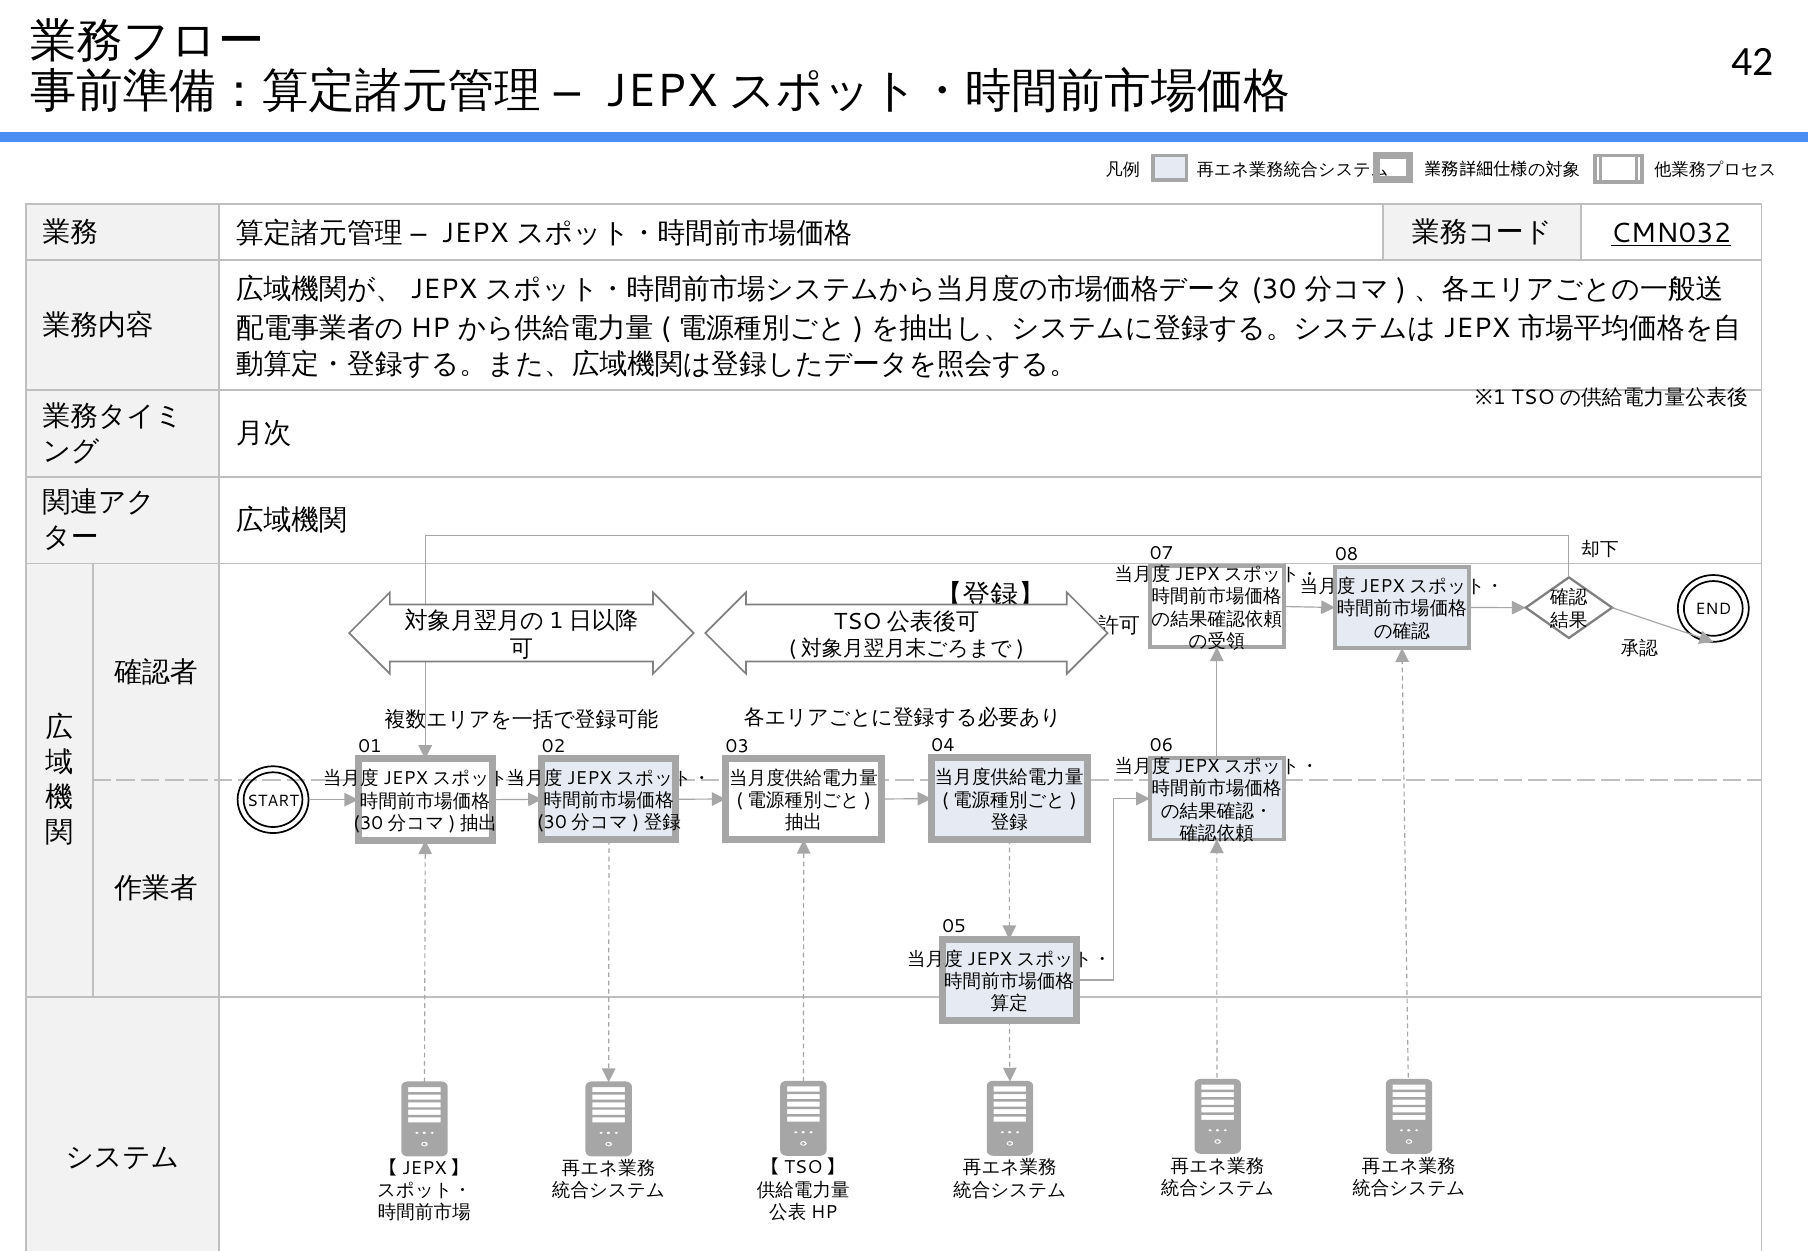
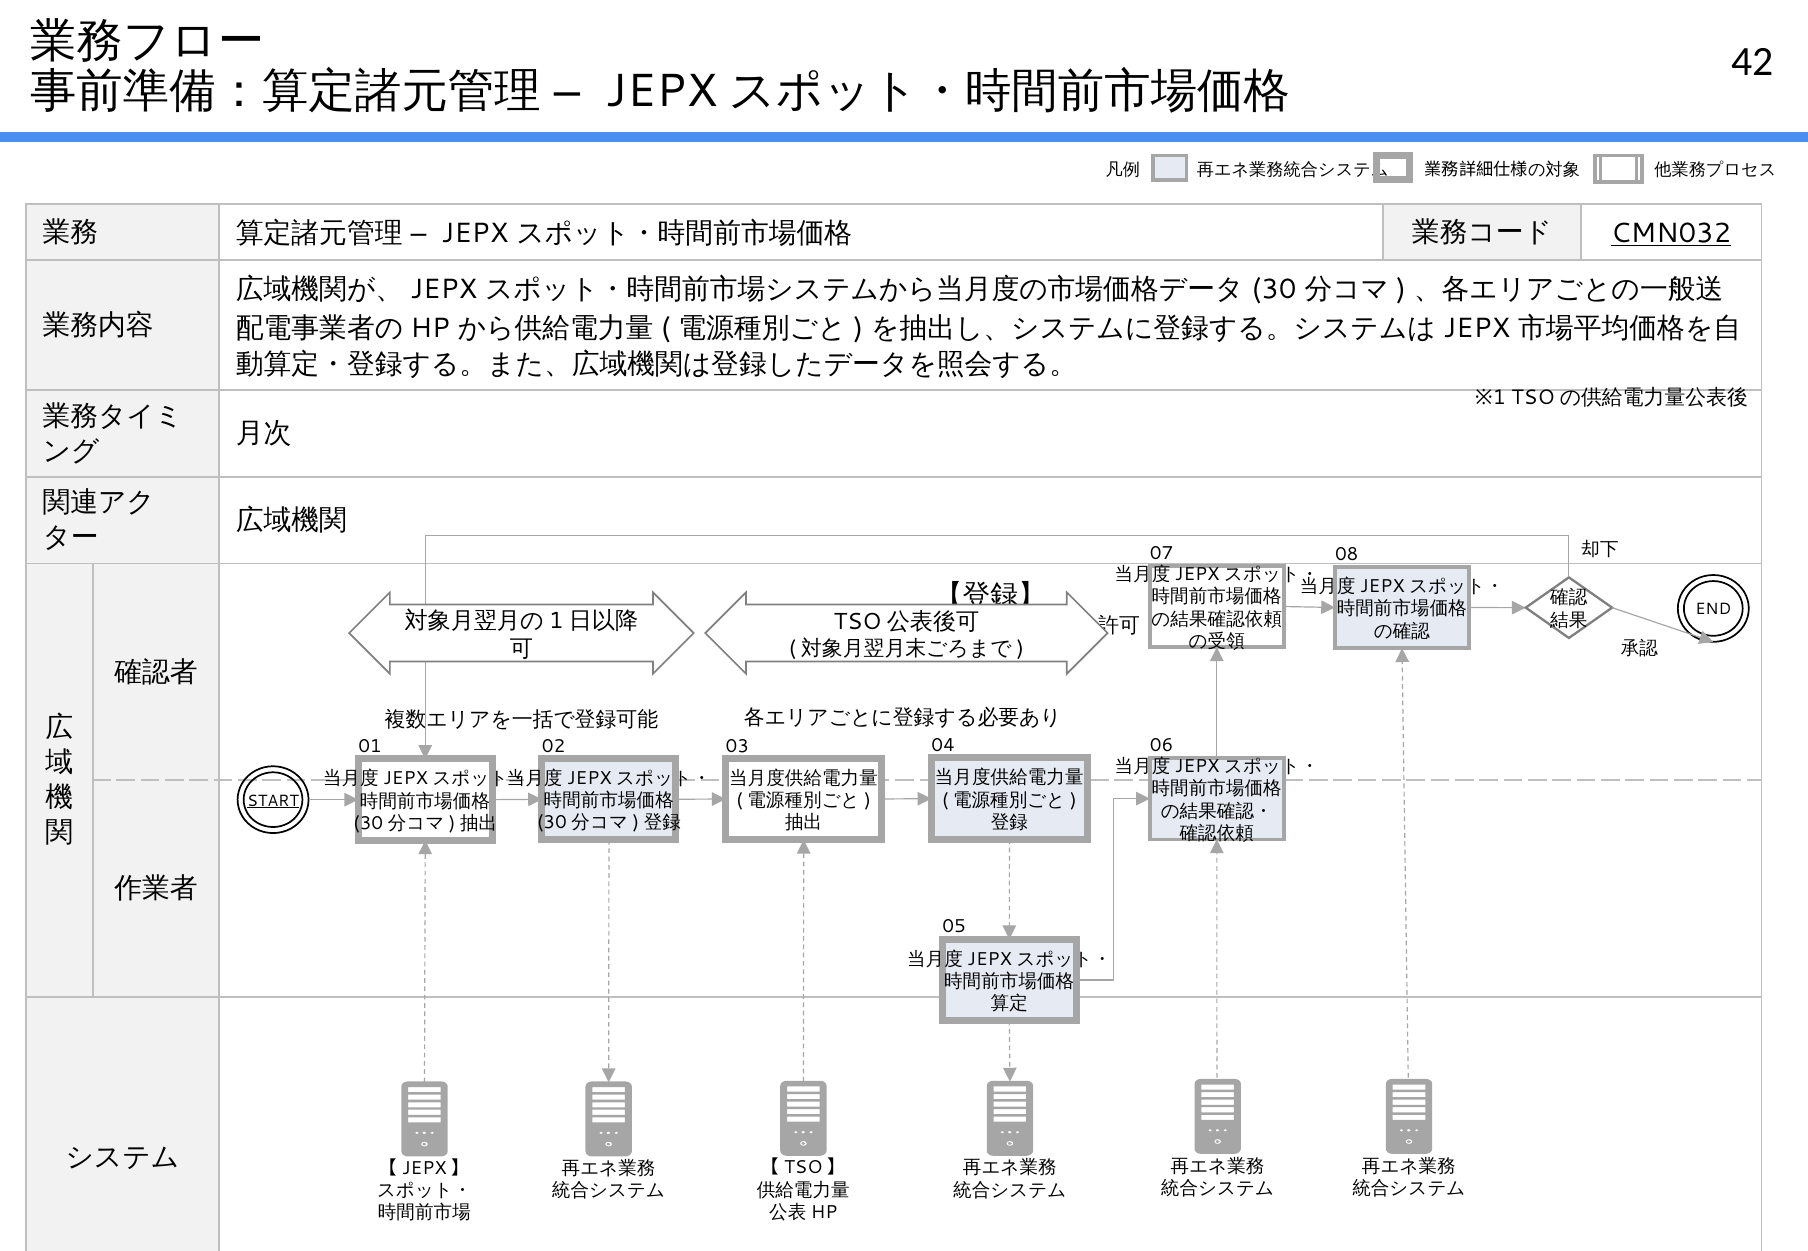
START underline: none -> present (273, 801)
